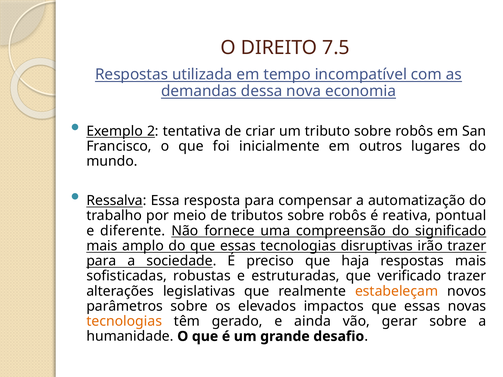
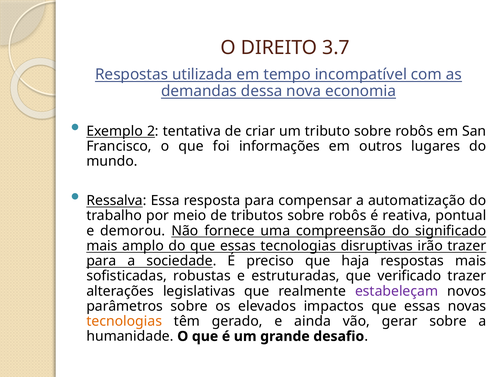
7.5: 7.5 -> 3.7 (336, 48)
inicialmente: inicialmente -> informações (279, 146)
diferente: diferente -> demorou (133, 231)
estabeleçam colour: orange -> purple (397, 291)
